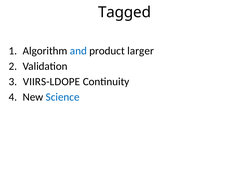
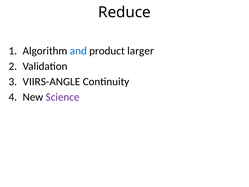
Tagged: Tagged -> Reduce (124, 12)
VIIRS-LDOPE: VIIRS-LDOPE -> VIIRS-ANGLE (51, 82)
Science colour: blue -> purple (63, 97)
